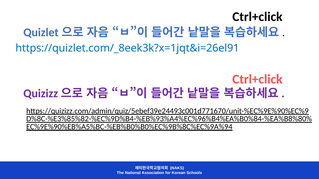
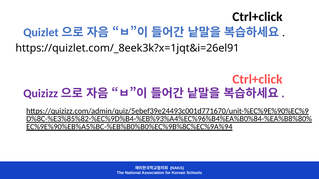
https://quizlet.com/_8eek3k?x=1jqt&i=26el91 colour: blue -> black (127, 48)
